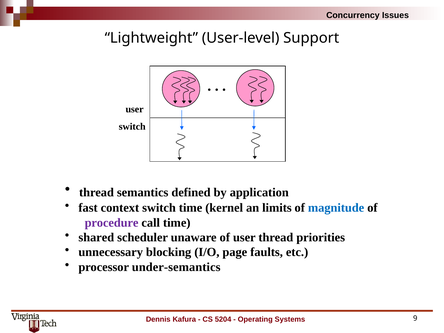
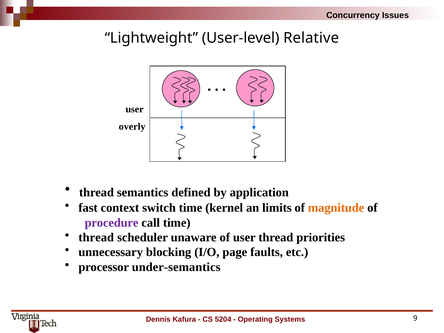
Support: Support -> Relative (311, 38)
switch: switch -> overly (132, 127)
magnitude colour: blue -> orange (336, 208)
shared: shared -> thread (96, 237)
